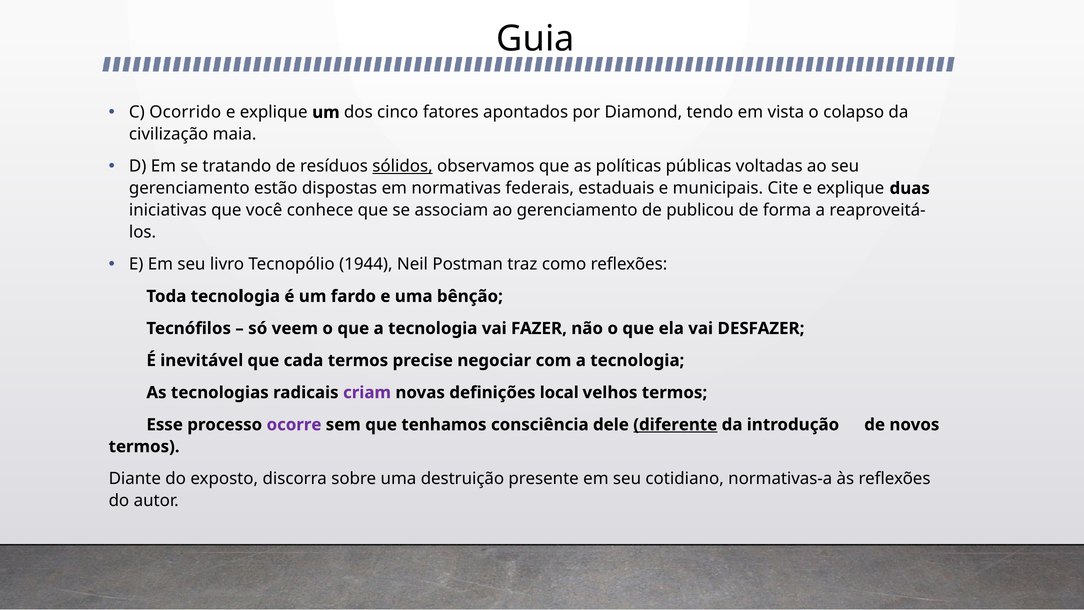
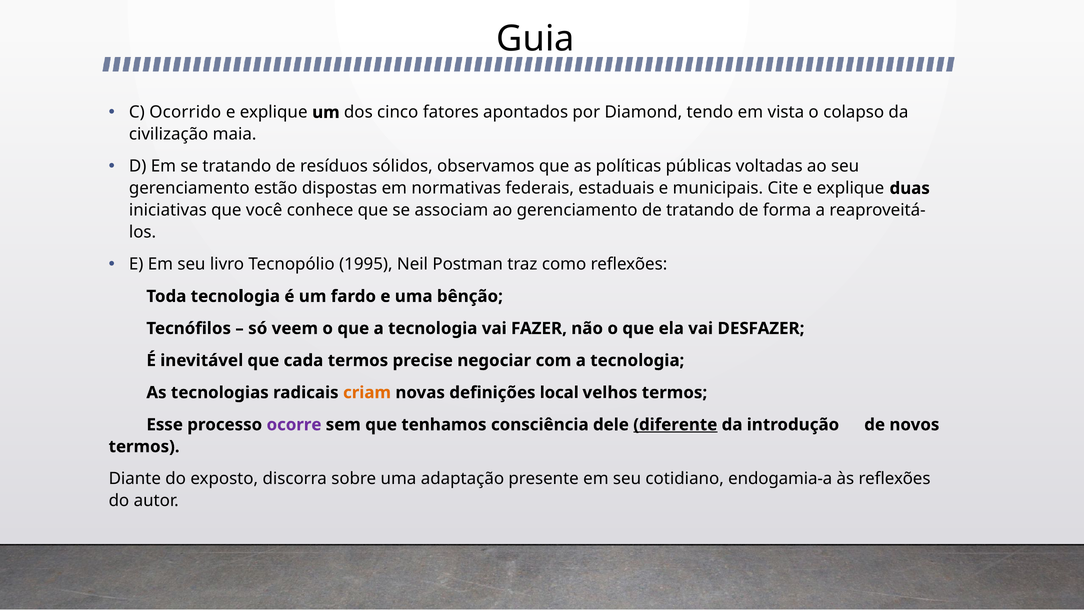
sólidos underline: present -> none (403, 166)
de publicou: publicou -> tratando (700, 210)
1944: 1944 -> 1995 (366, 264)
criam colour: purple -> orange (367, 392)
destruição: destruição -> adaptação (462, 478)
normativas-a: normativas-a -> endogamia-a (780, 478)
